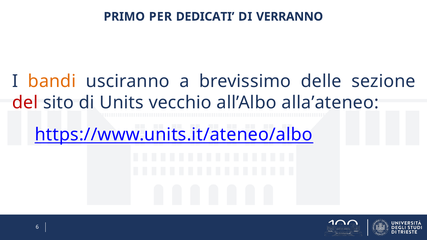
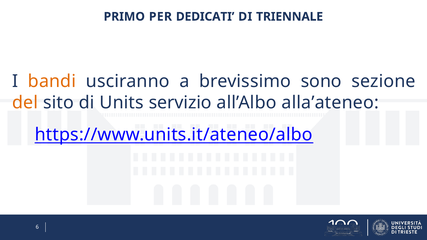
VERRANNO: VERRANNO -> TRIENNALE (290, 17)
delle: delle -> sono (321, 81)
del colour: red -> orange (25, 103)
vecchio: vecchio -> servizio (180, 103)
